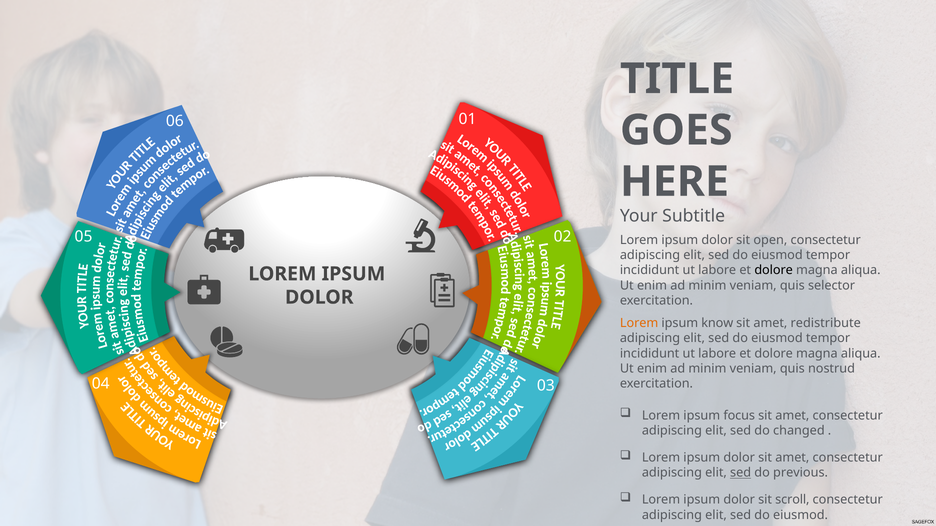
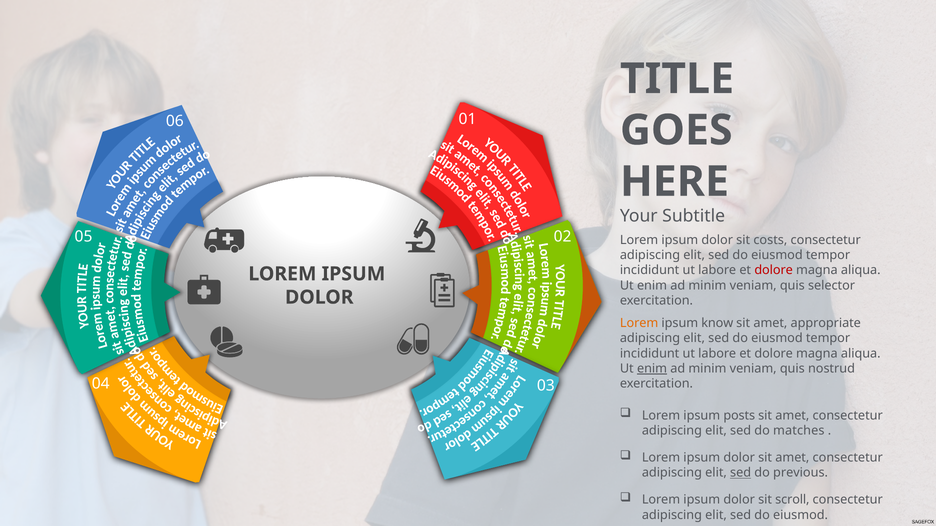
open: open -> costs (770, 240)
dolore colour: black -> red (774, 271)
redistribute: redistribute -> appropriate (826, 323)
enim underline: none -> present (652, 369)
focus: focus -> posts (739, 416)
changed: changed -> matches (799, 431)
